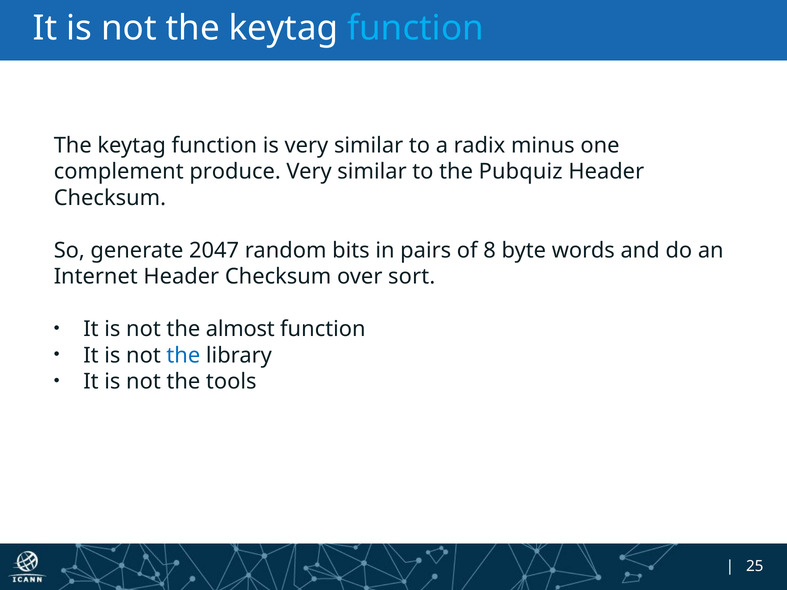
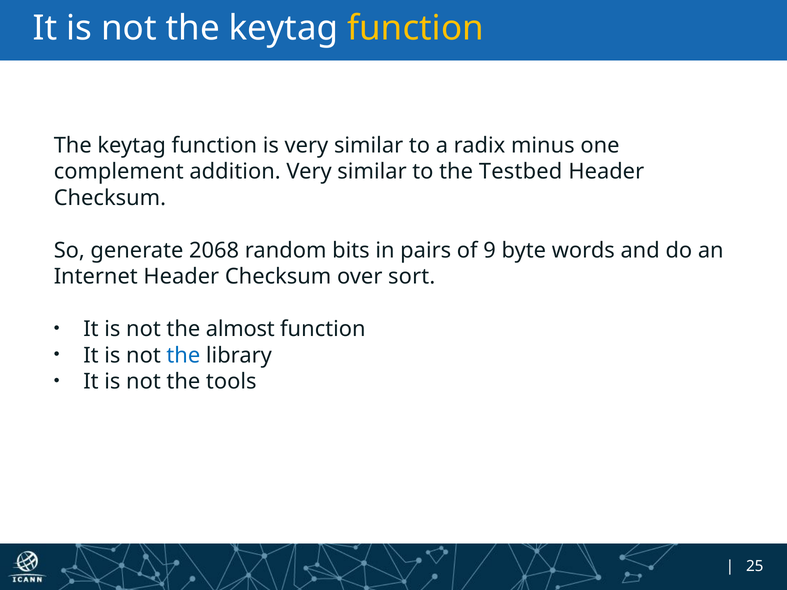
function colour: light blue -> yellow (416, 28)
produce: produce -> addition (235, 172)
Pubquiz: Pubquiz -> Testbed (521, 172)
2047: 2047 -> 2068 (214, 251)
8: 8 -> 9 (490, 251)
